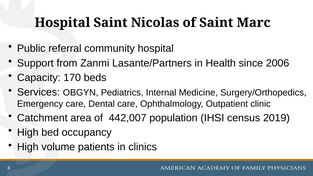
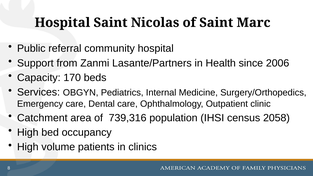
442,007: 442,007 -> 739,316 (128, 118)
2019: 2019 -> 2058 (276, 118)
